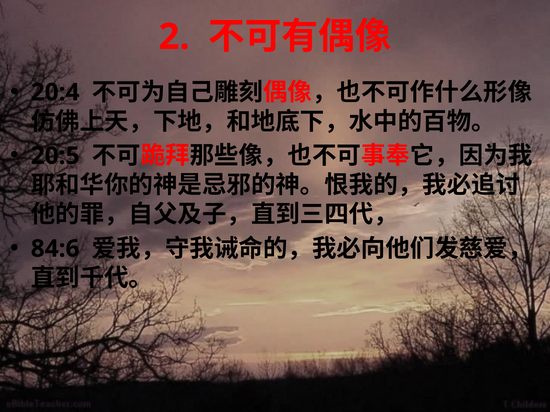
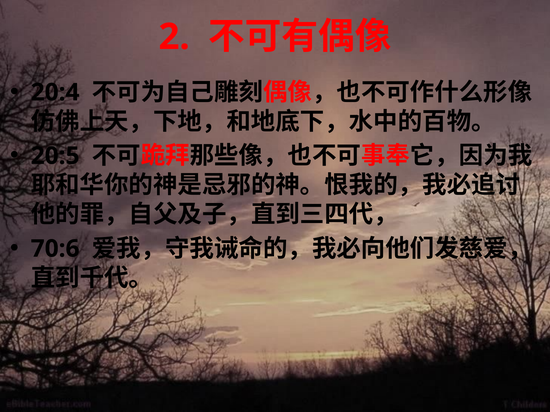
84:6: 84:6 -> 70:6 (55, 249)
